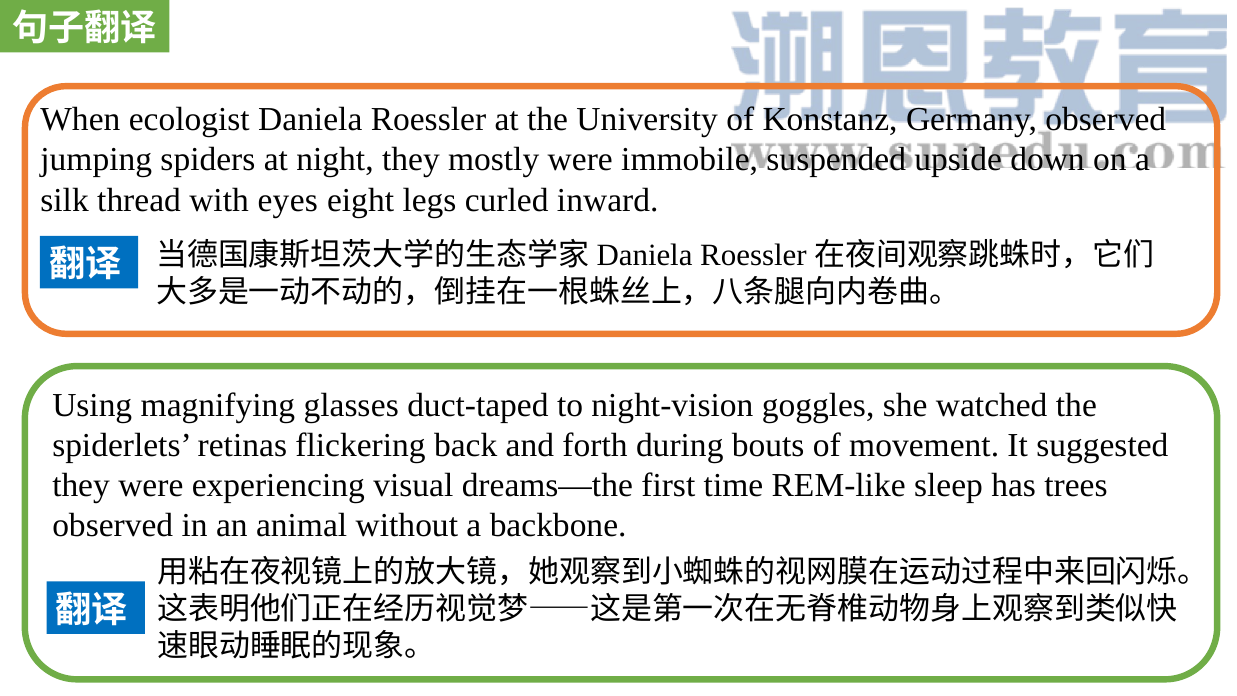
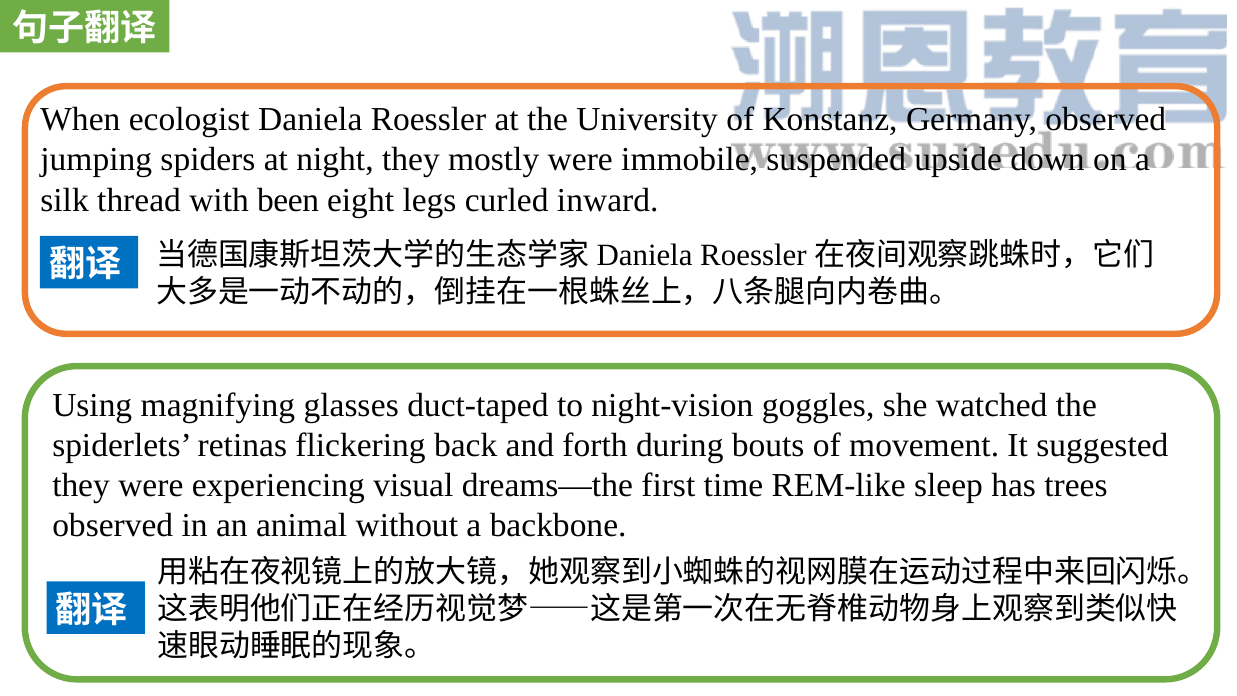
eyes: eyes -> been (288, 200)
